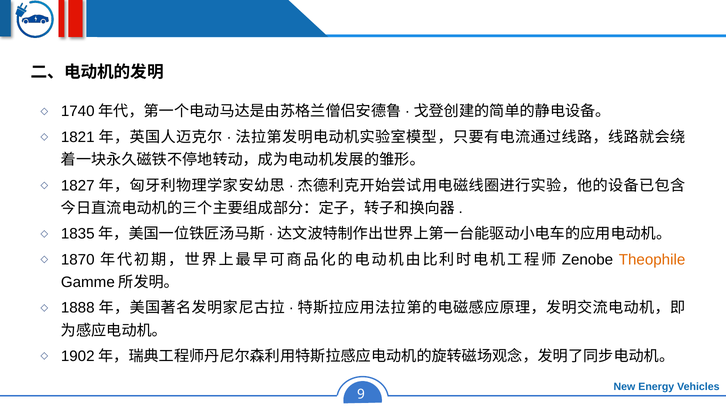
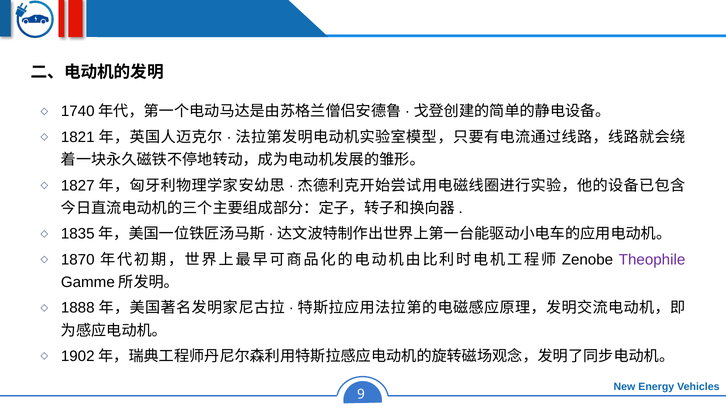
Theophile colour: orange -> purple (652, 260)
